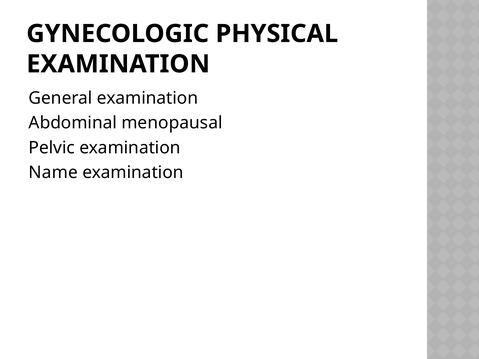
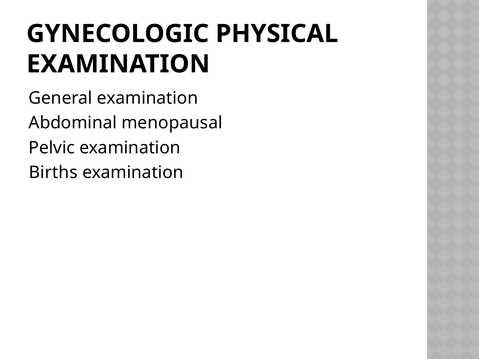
Name: Name -> Births (53, 172)
